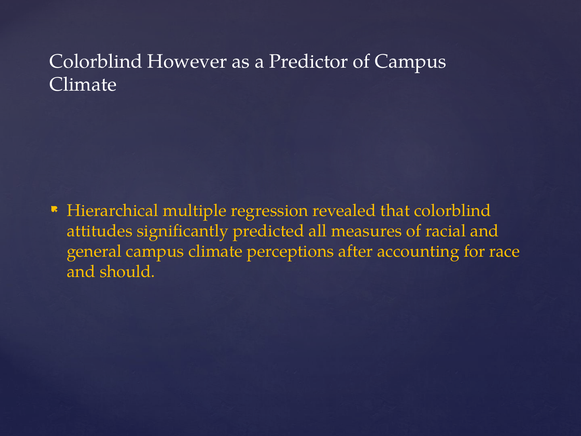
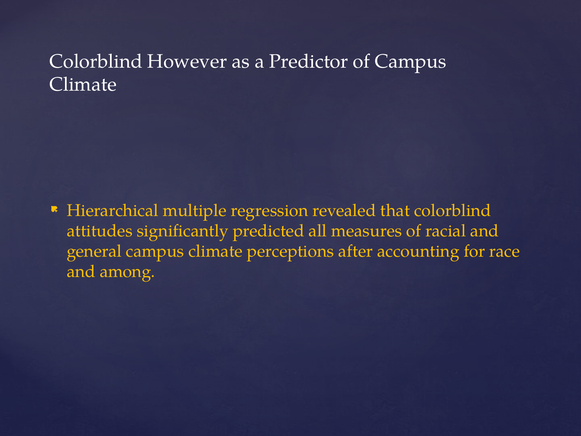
should: should -> among (127, 271)
